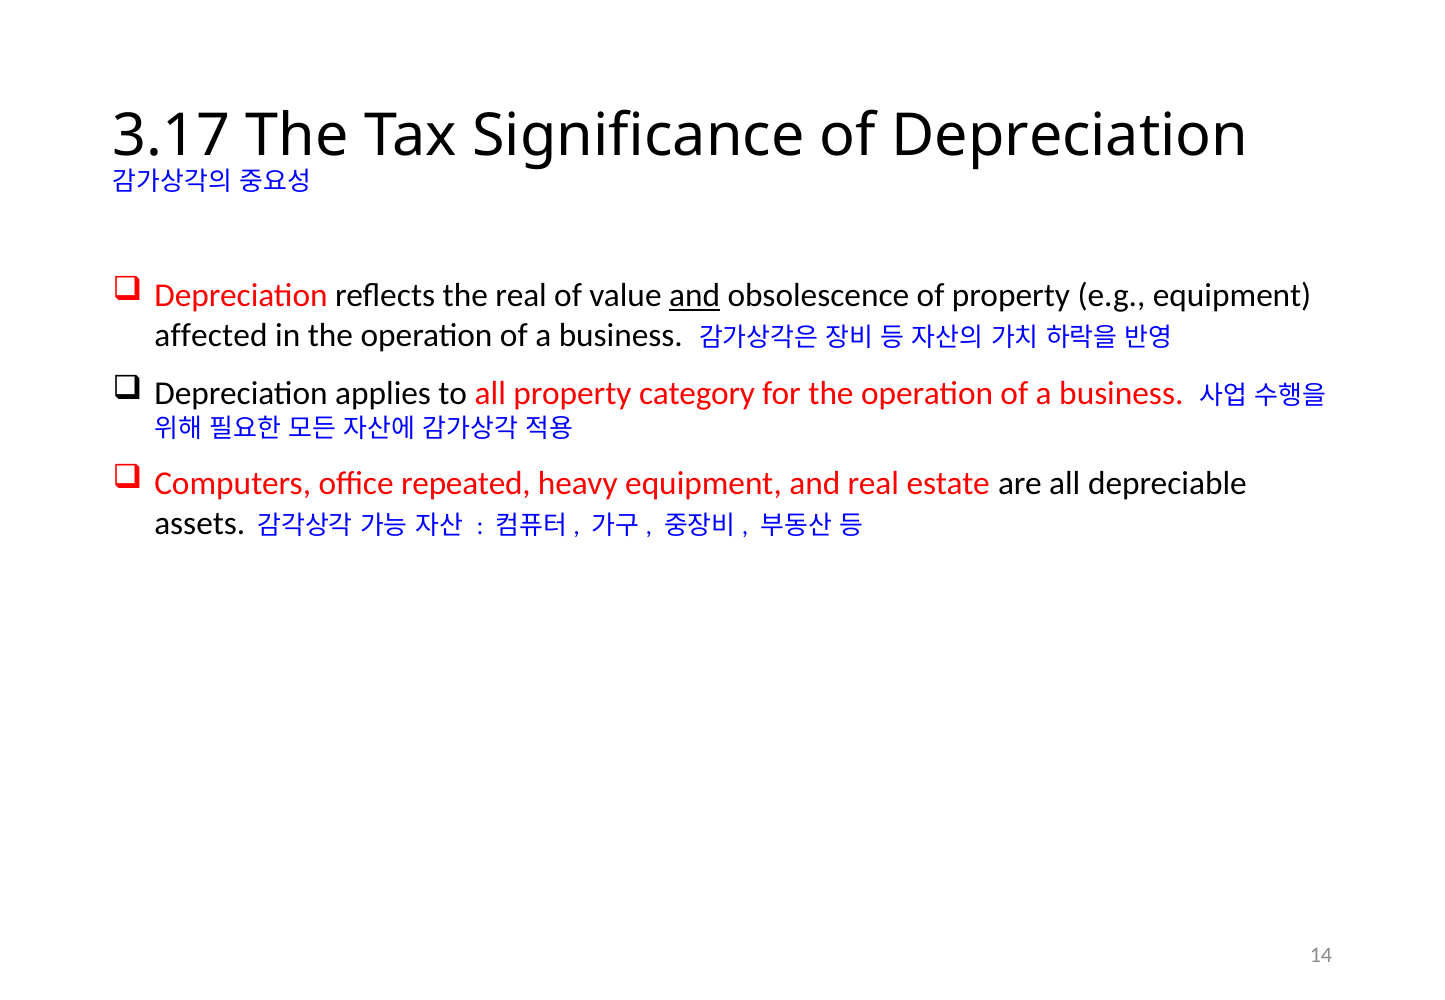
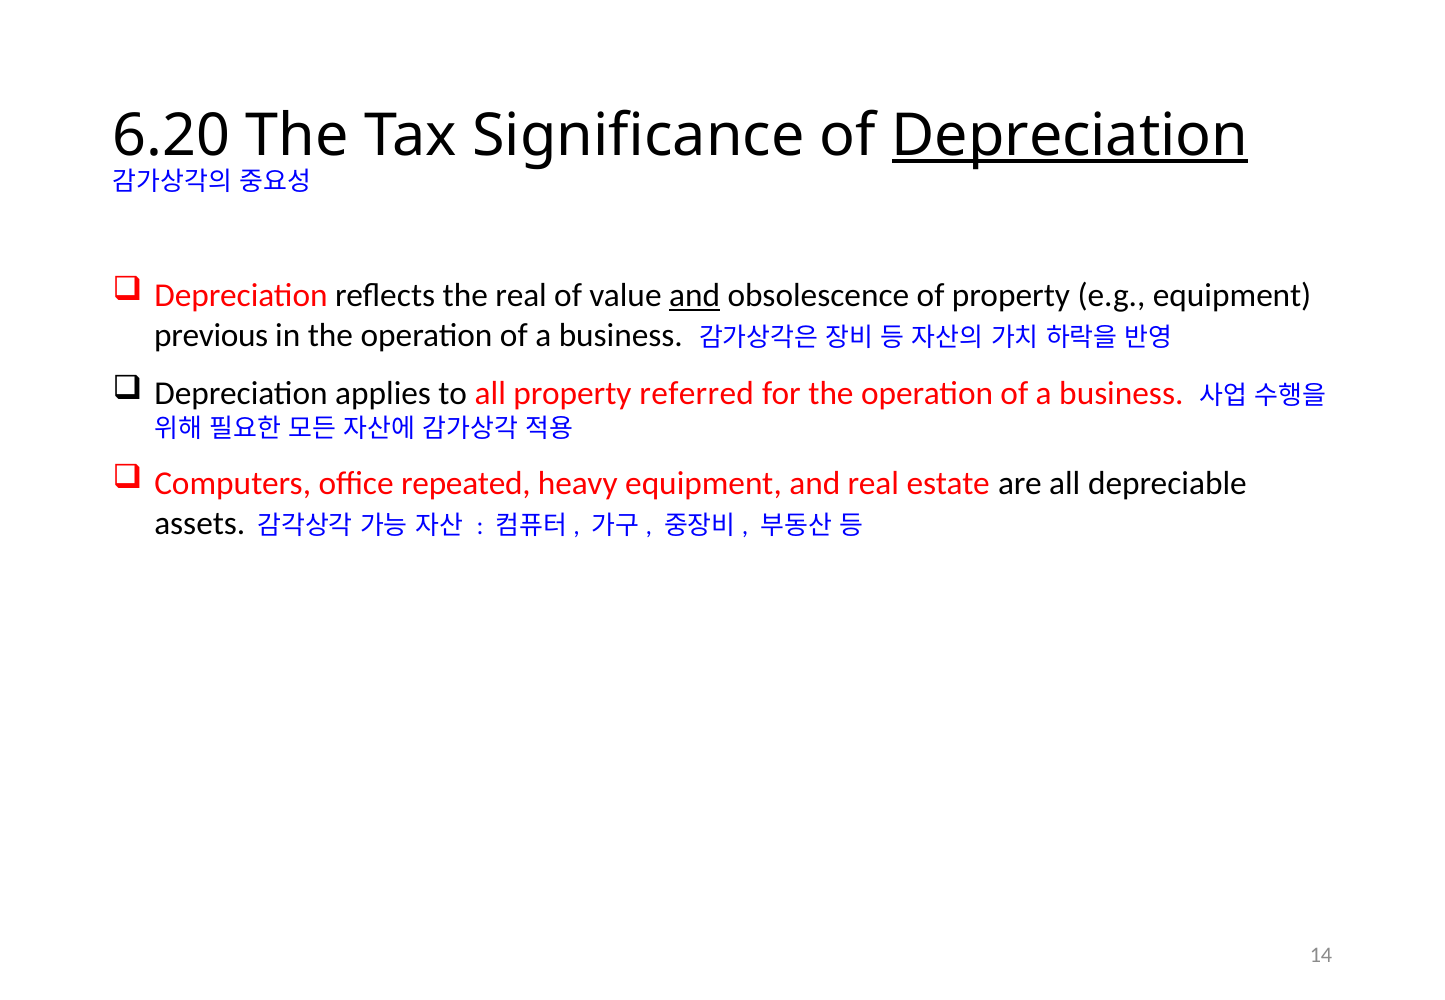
3.17: 3.17 -> 6.20 (172, 136)
Depreciation underline: none -> present (1070, 136)
affected: affected -> previous (211, 335)
category: category -> referred (697, 394)
